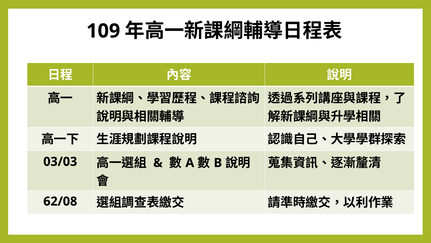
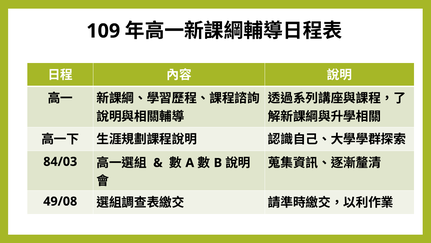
03/03: 03/03 -> 84/03 (60, 161)
62/08: 62/08 -> 49/08 (60, 201)
